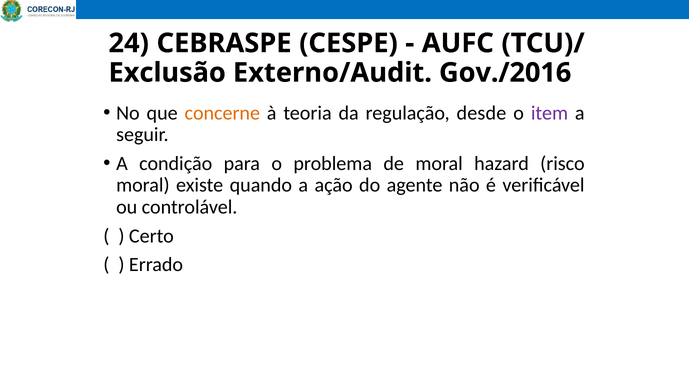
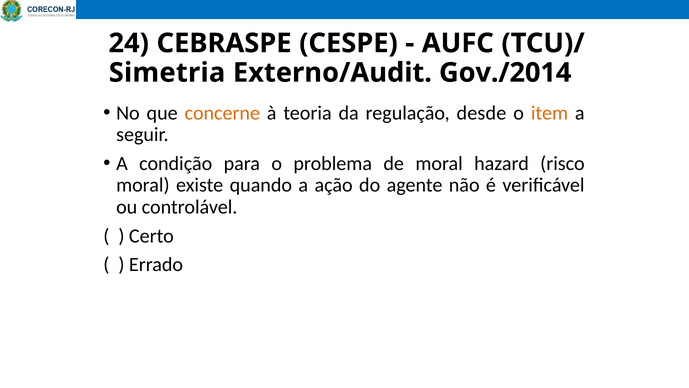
Exclusão: Exclusão -> Simetria (167, 73)
Gov./2016: Gov./2016 -> Gov./2014 (505, 73)
item colour: purple -> orange (549, 113)
